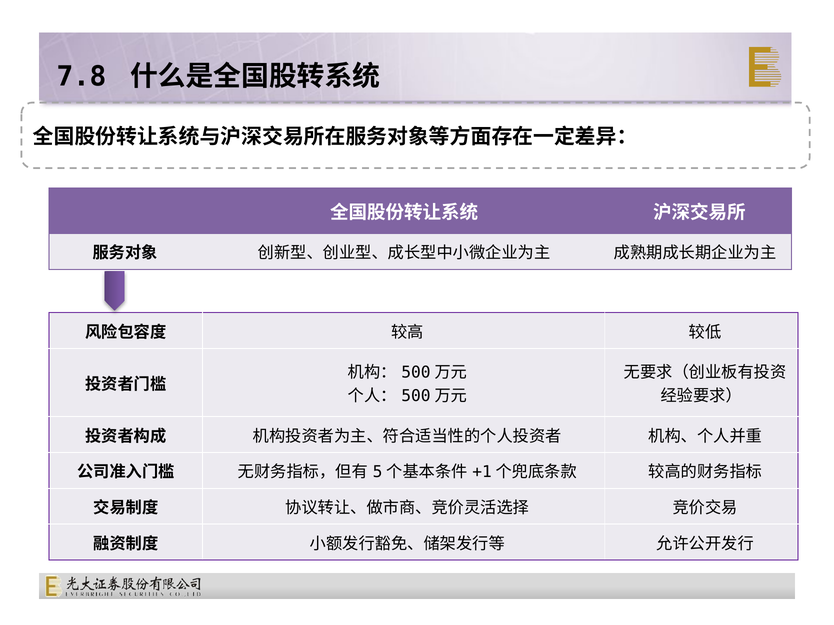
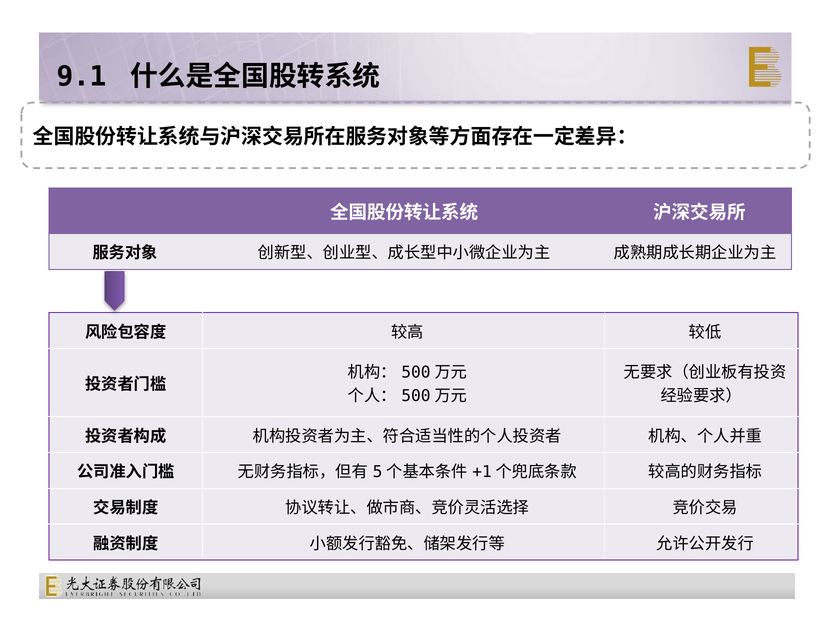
7.8: 7.8 -> 9.1 (82, 77)
